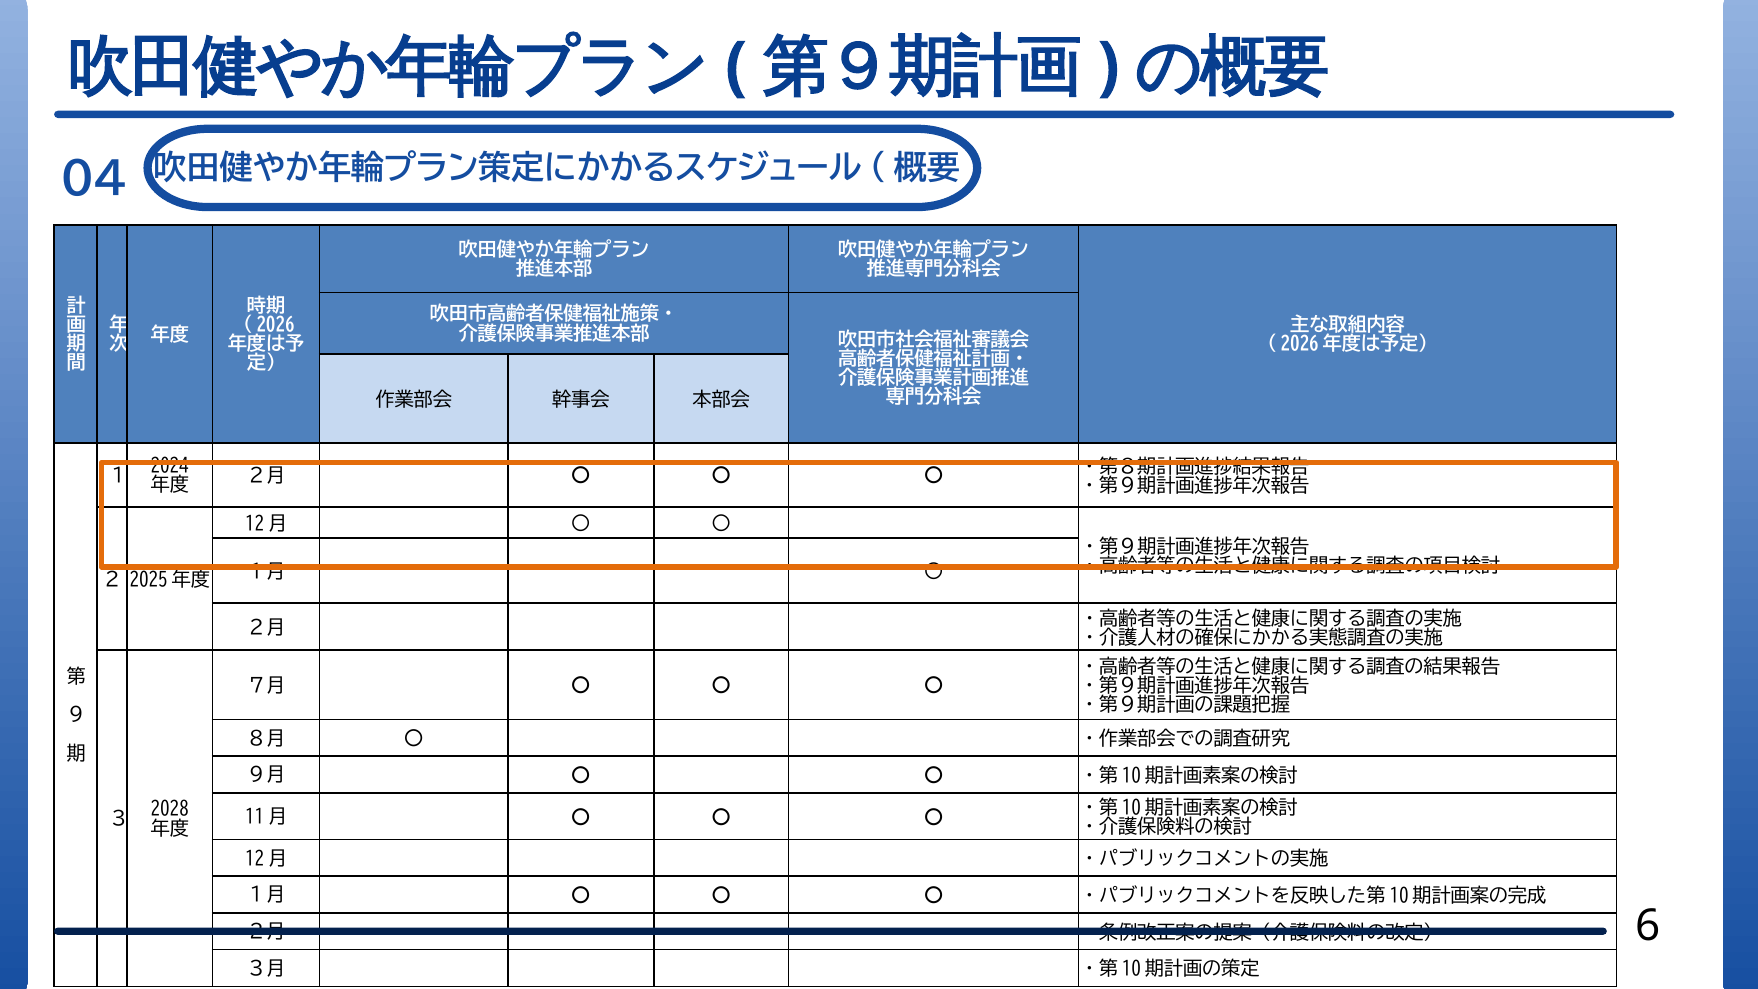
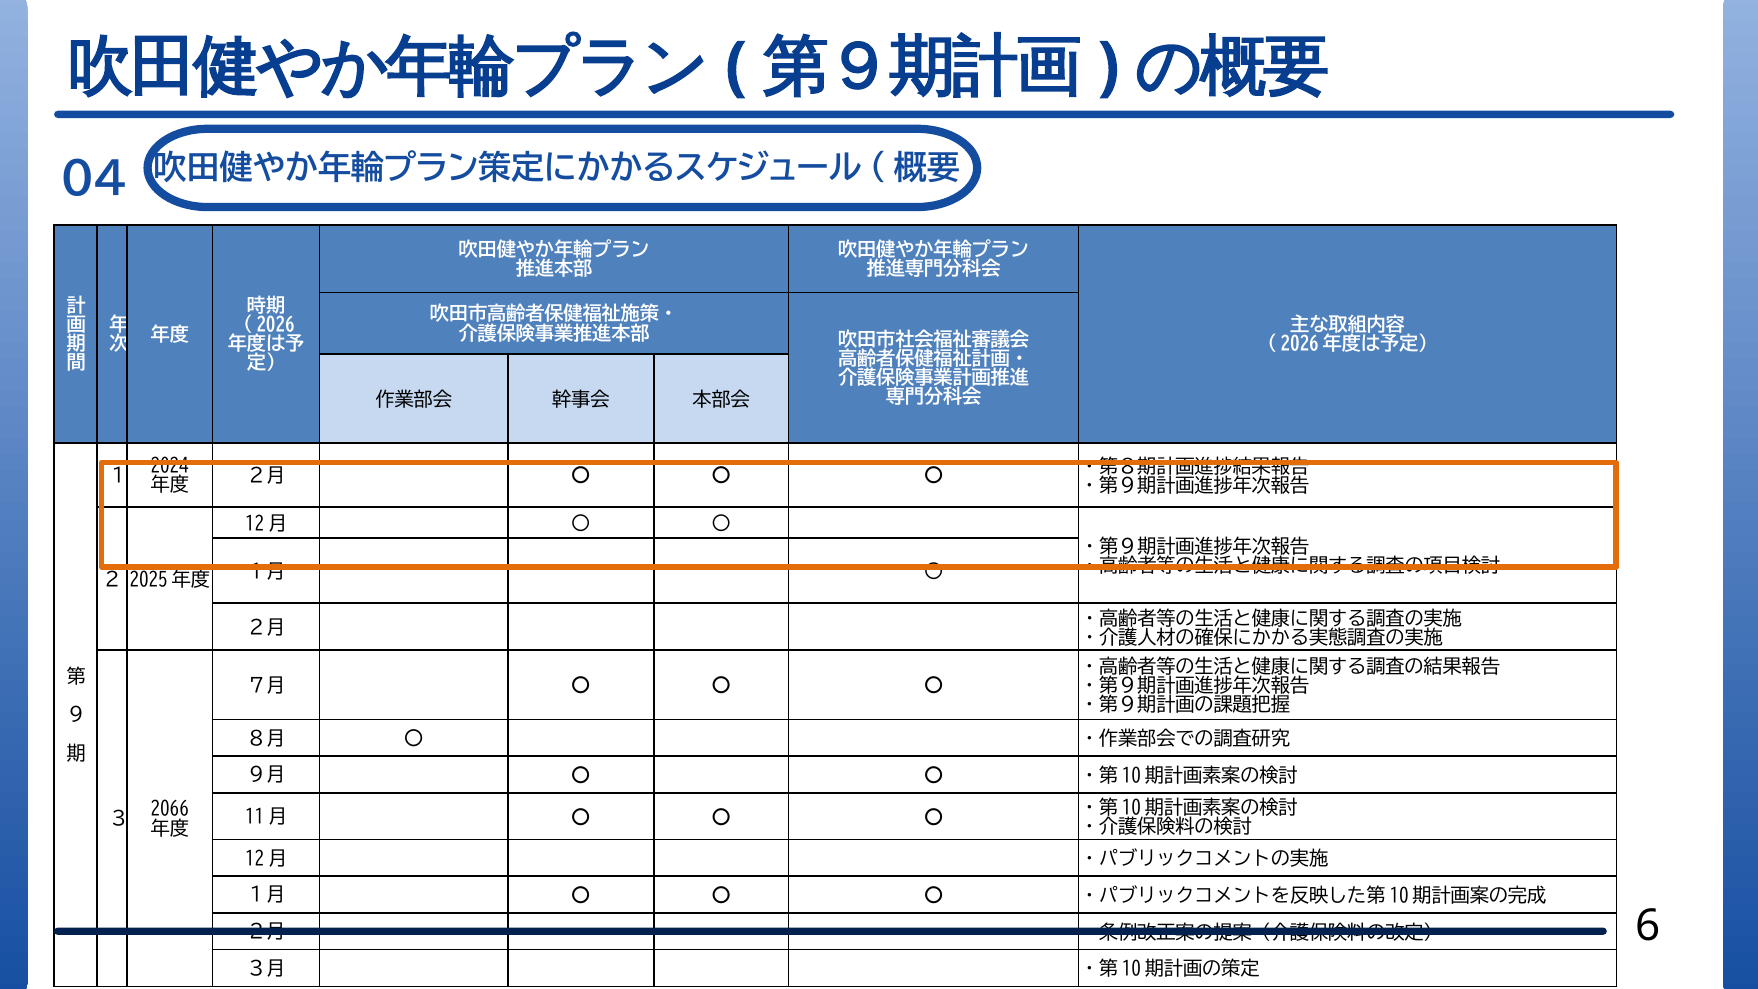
2028: 2028 -> 2066 (170, 810)
